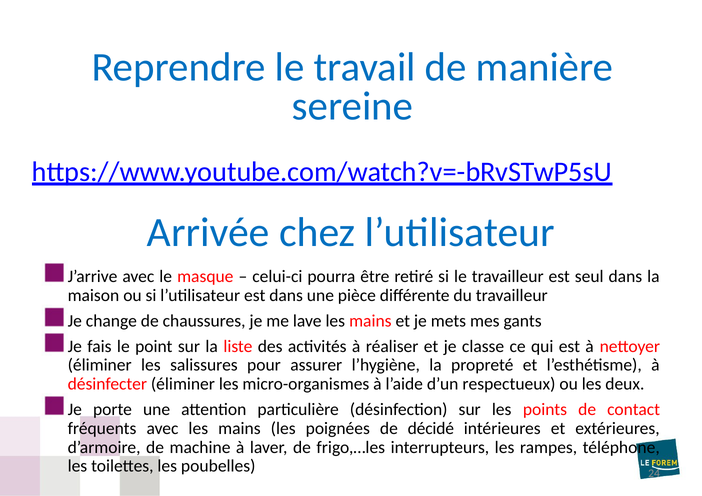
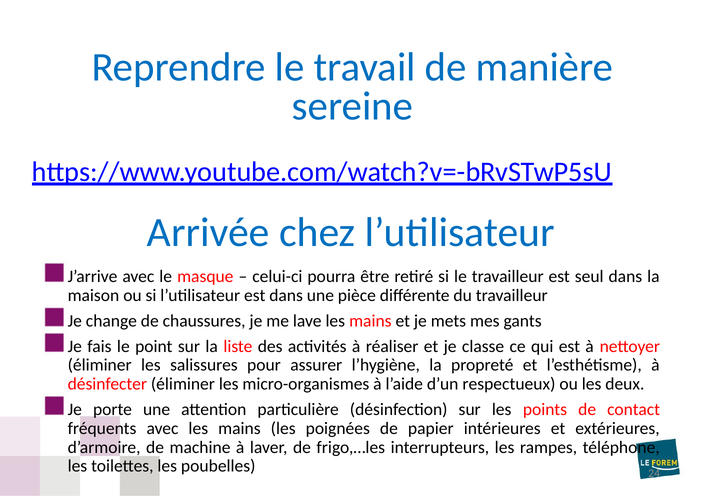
décidé: décidé -> papier (431, 429)
